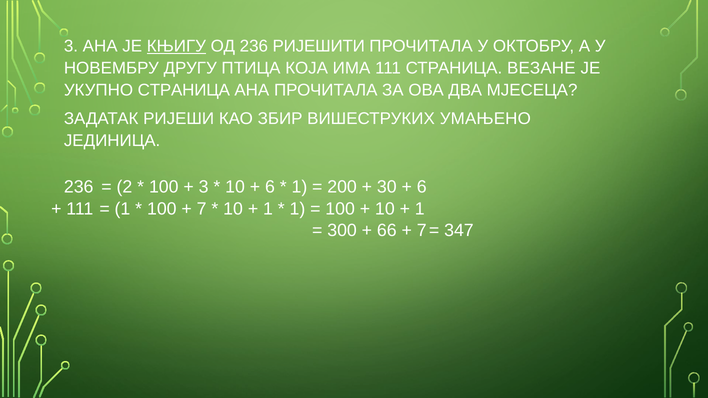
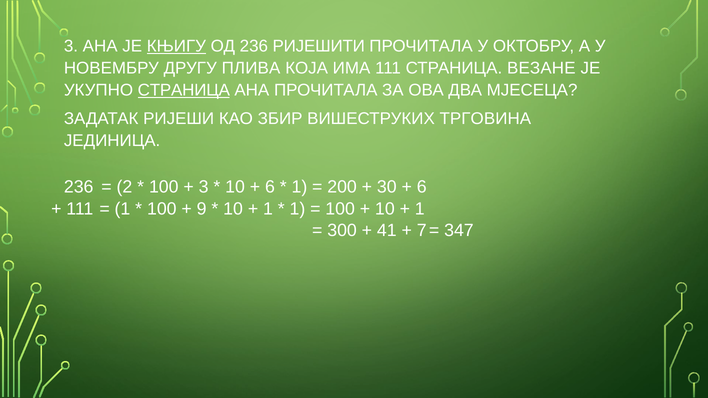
ПТИЦА: ПТИЦА -> ПЛИВА (251, 68)
СТРАНИЦА underline: none -> present (184, 90)
УМАЊЕНО: УМАЊЕНО -> ТРГОВИНА (485, 119)
7: 7 -> 9 (202, 209)
66: 66 -> 41 (387, 231)
